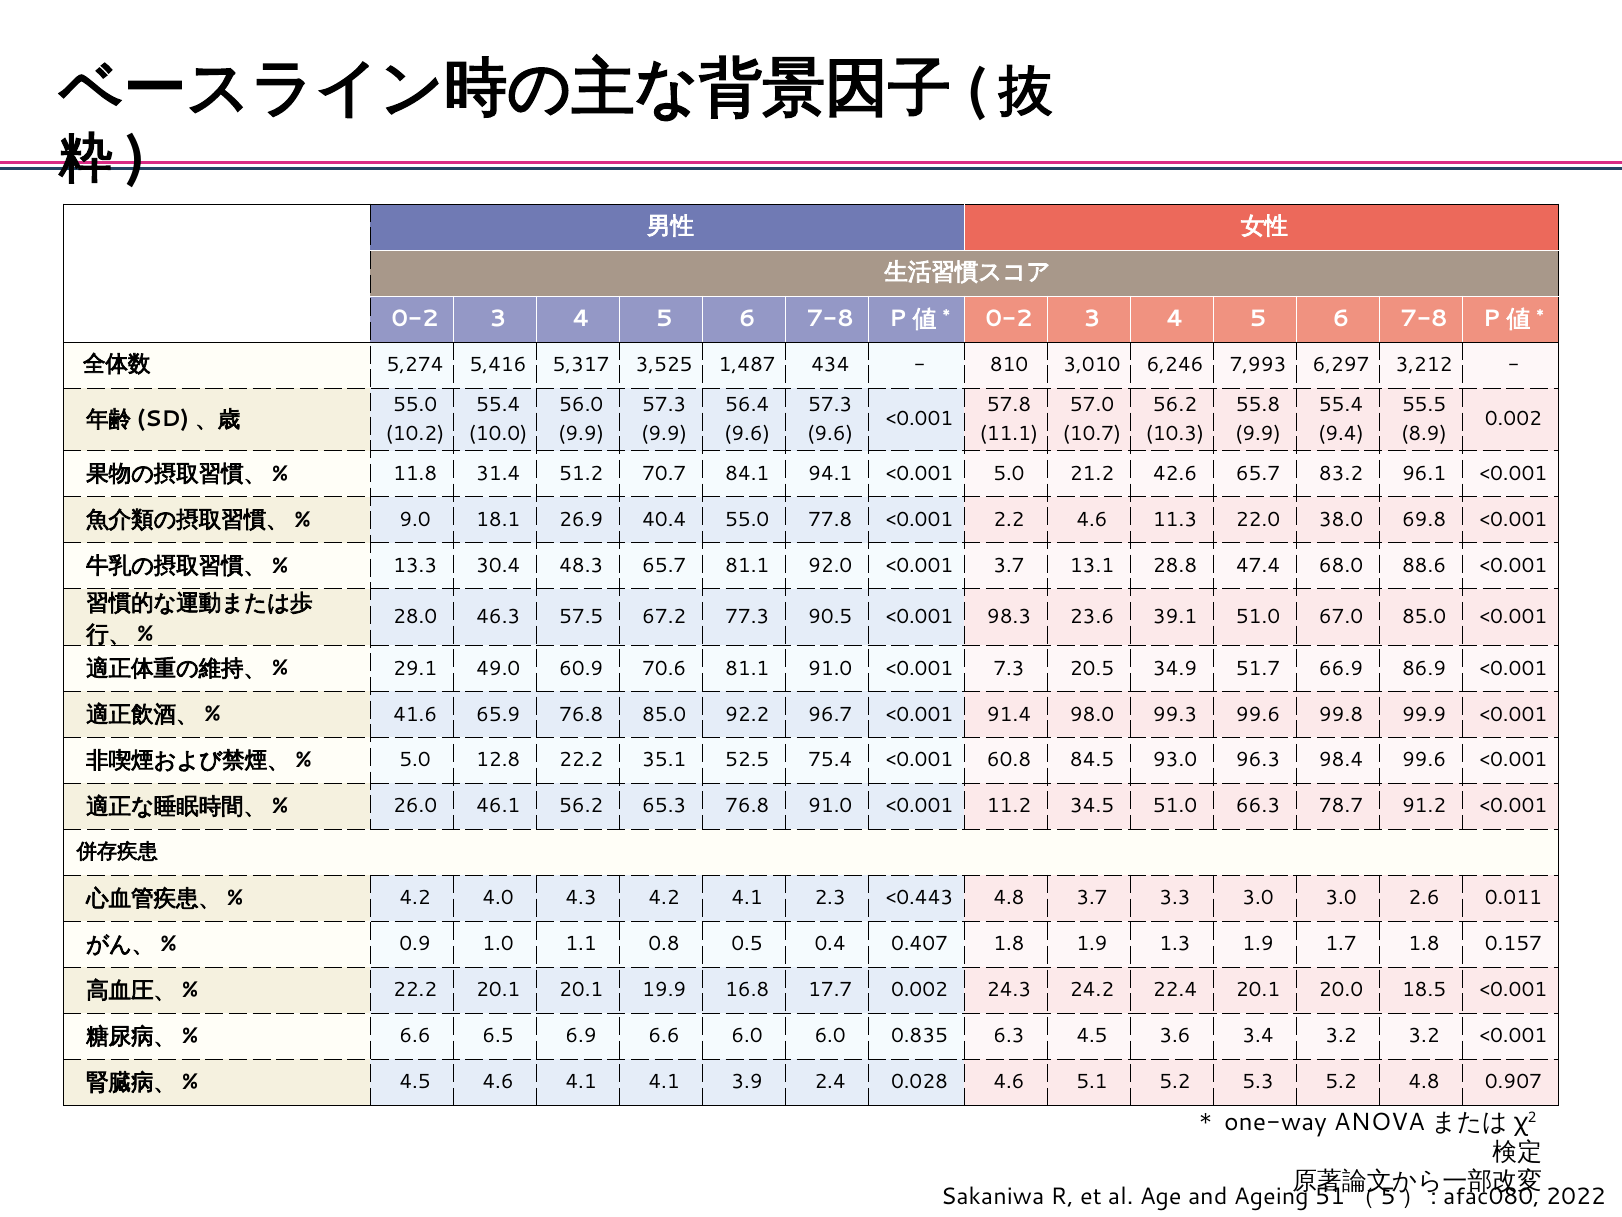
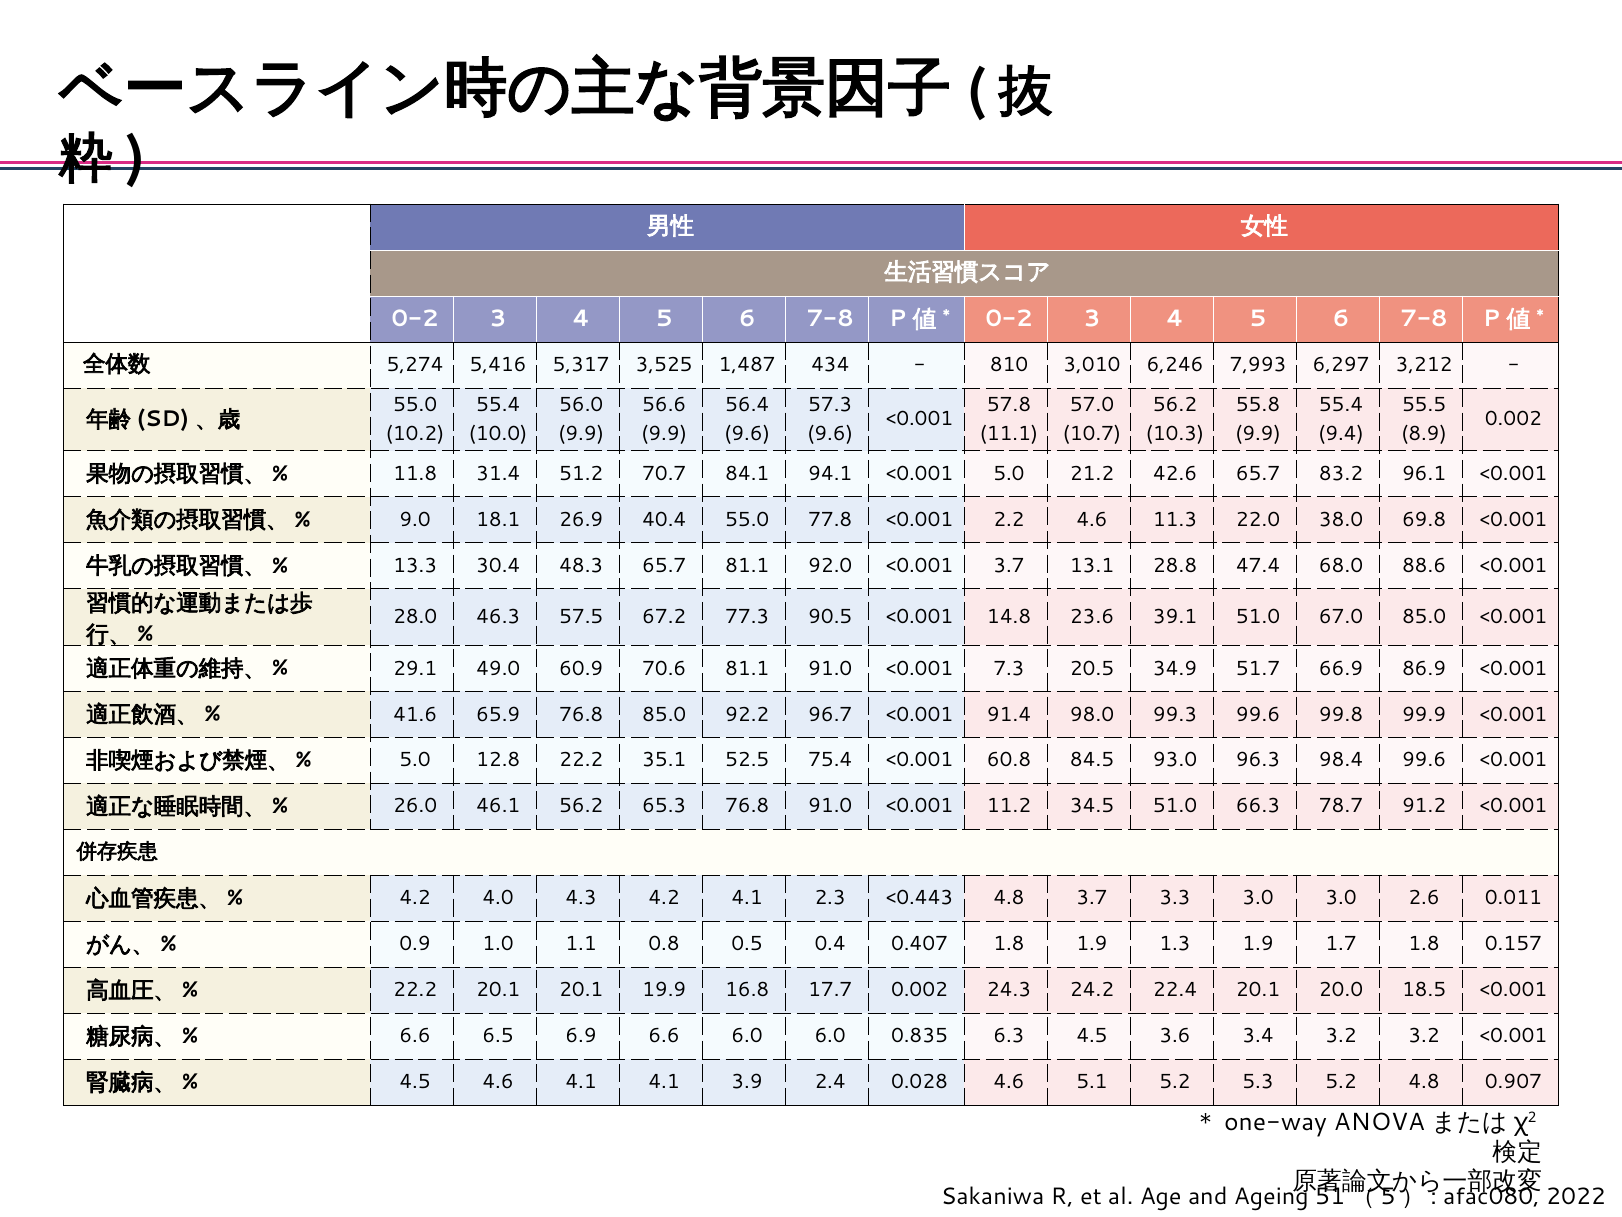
57.3: 57.3 -> 56.6 (664, 405)
98.3: 98.3 -> 14.8 (1009, 617)
